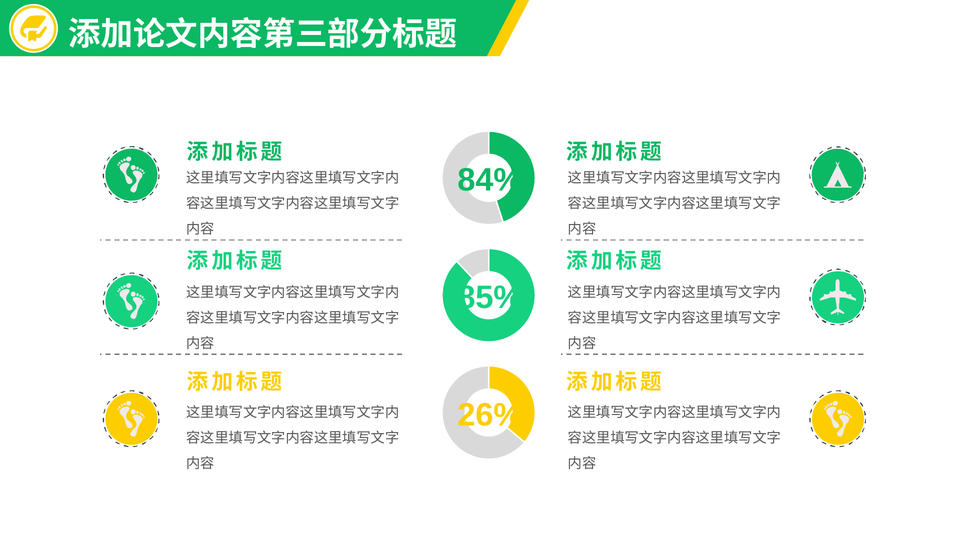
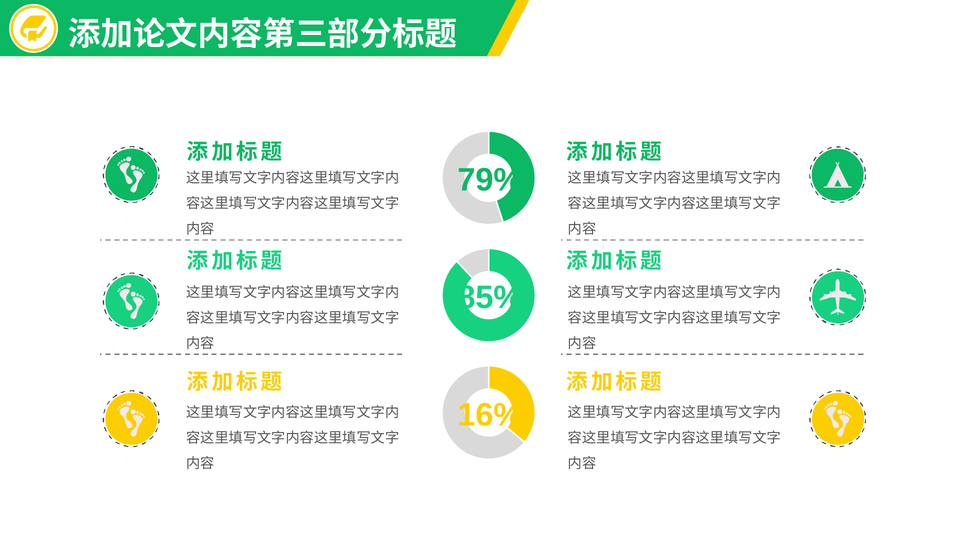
84%: 84% -> 79% (490, 180)
26%: 26% -> 16% (490, 415)
